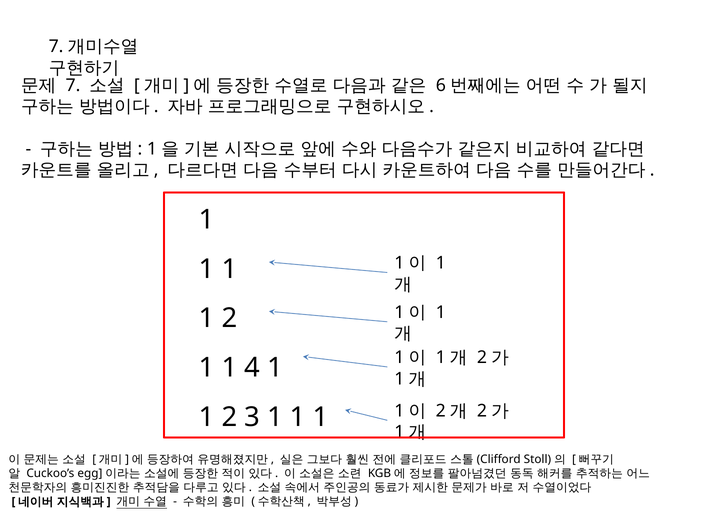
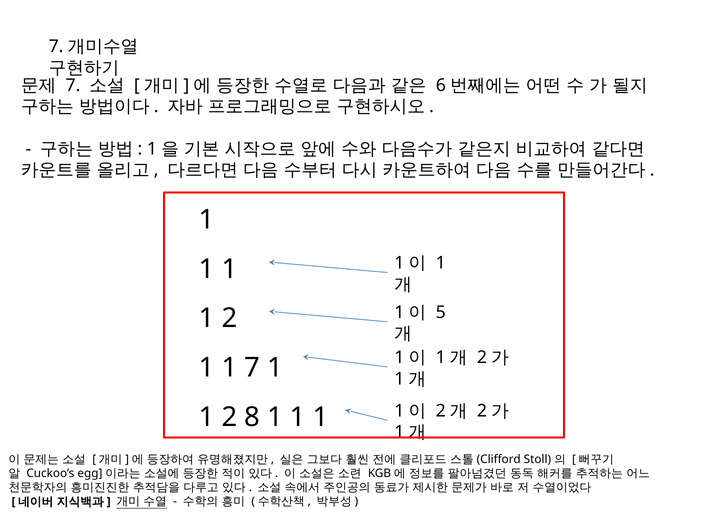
1: 1 -> 5 (441, 313)
1 4: 4 -> 7 (252, 368)
3: 3 -> 8 (252, 418)
